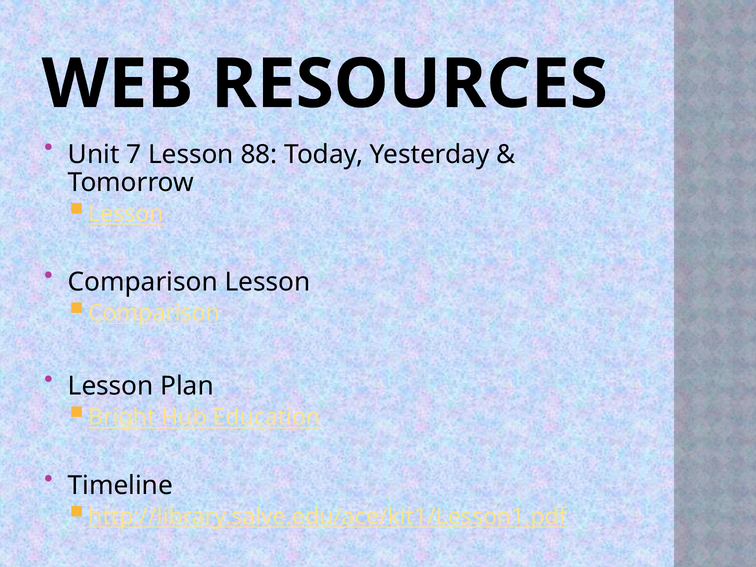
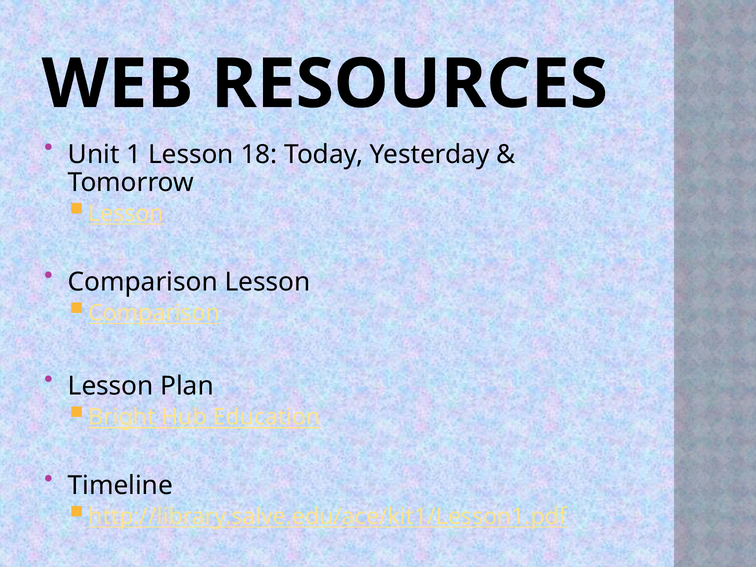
7: 7 -> 1 (134, 154)
88: 88 -> 18 (259, 154)
